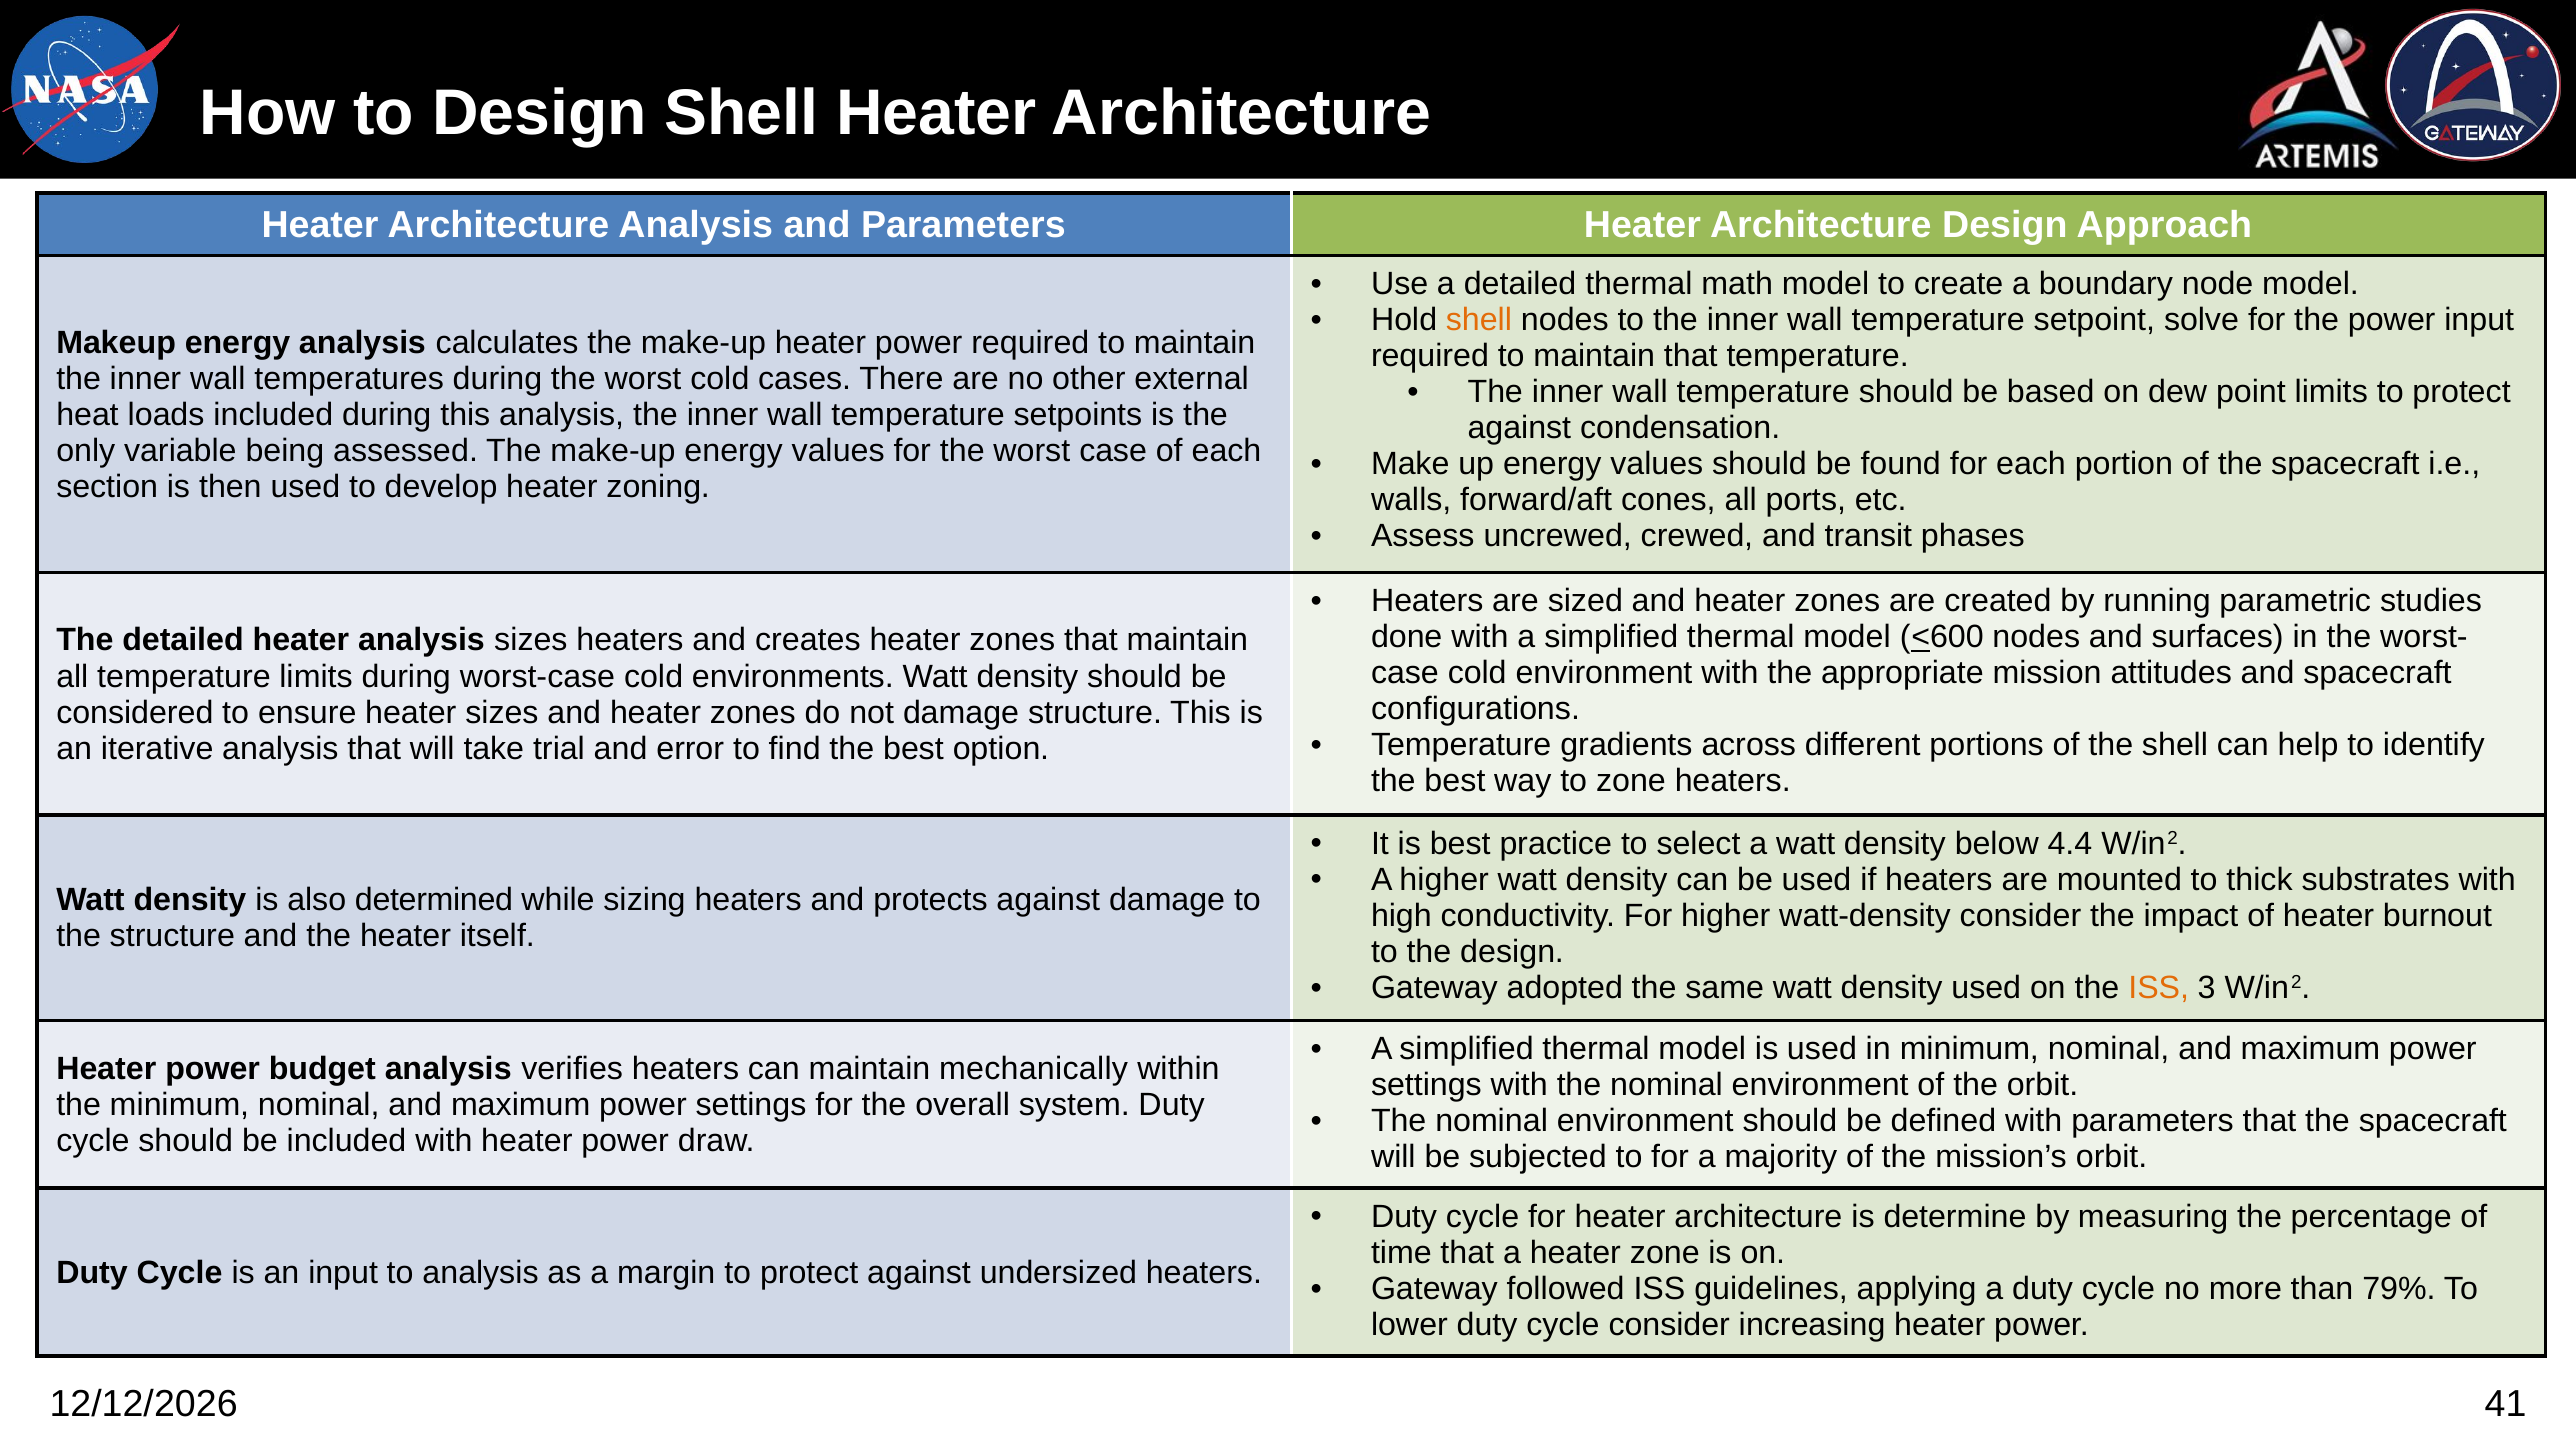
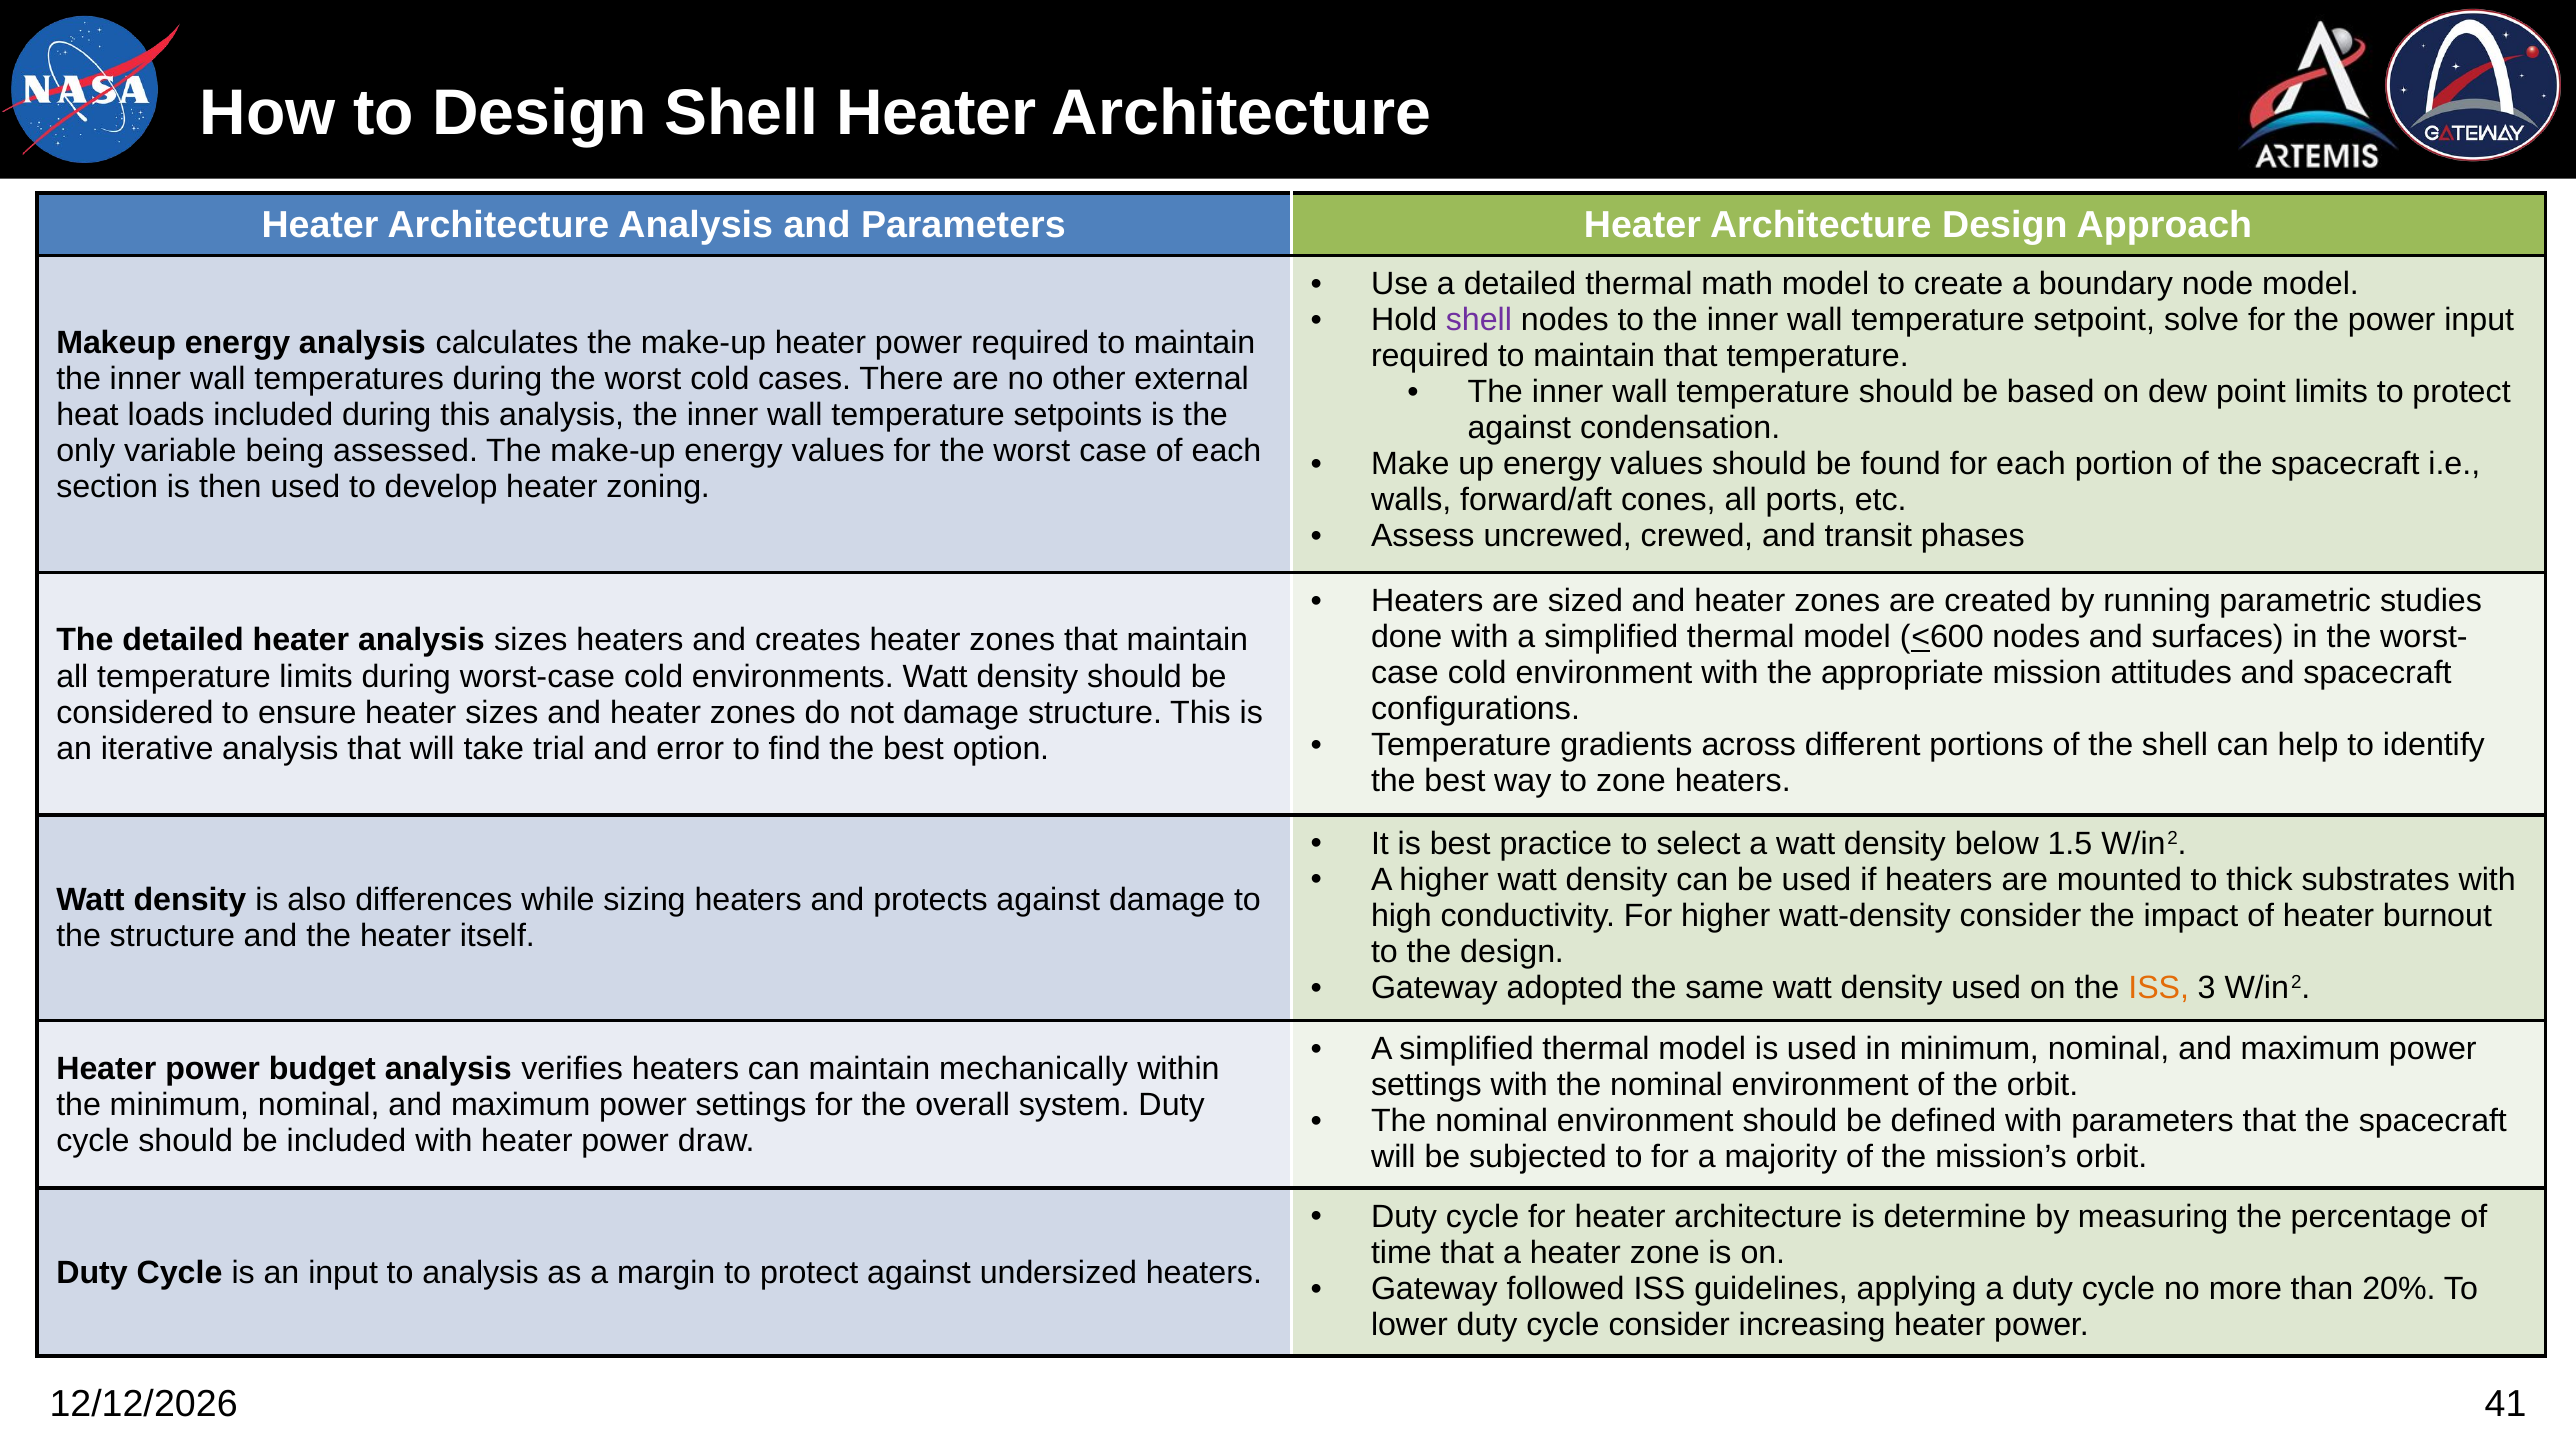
shell colour: orange -> purple (1479, 320)
4.4: 4.4 -> 1.5 (2070, 843)
determined: determined -> differences (434, 900)
79%: 79% -> 20% (2399, 1289)
